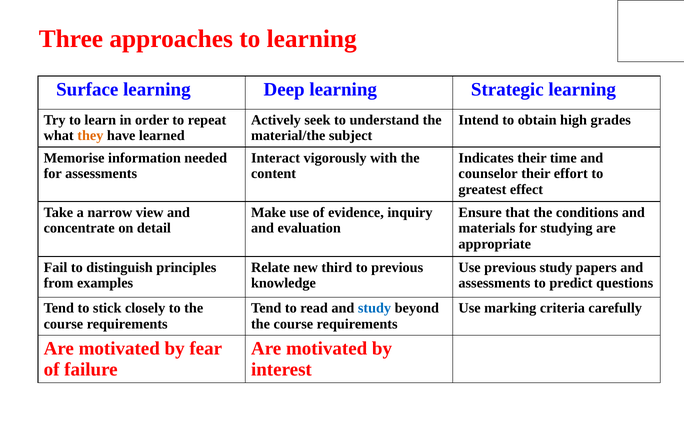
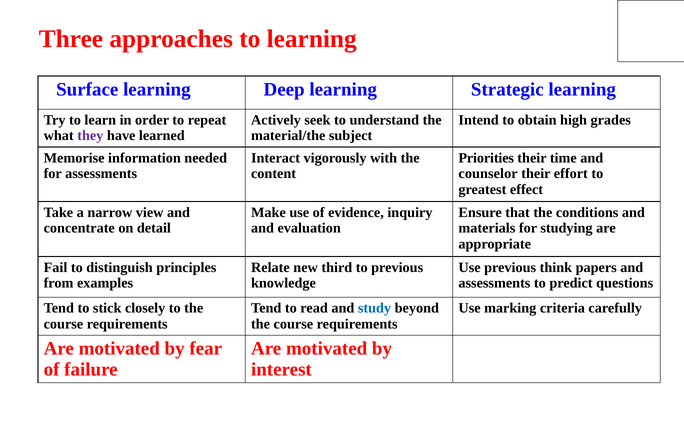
they colour: orange -> purple (90, 136)
Indicates: Indicates -> Priorities (486, 158)
previous study: study -> think (556, 268)
